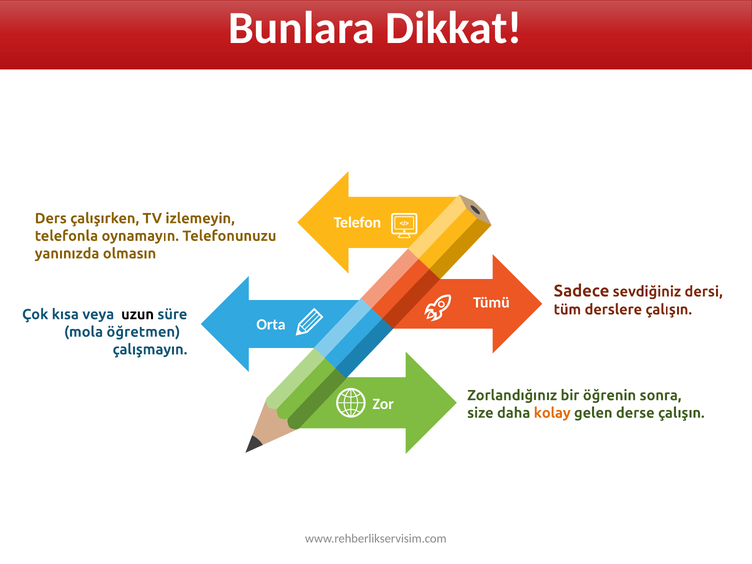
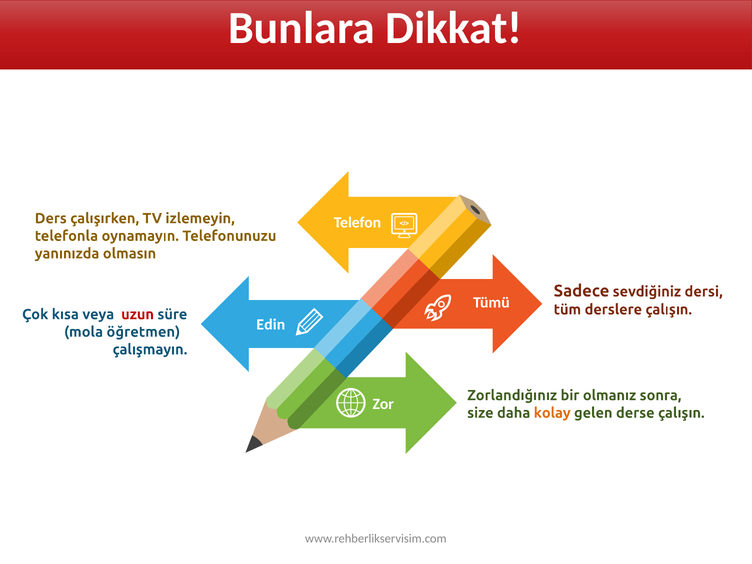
uzun colour: black -> red (138, 314)
Orta: Orta -> Edin (271, 325)
öğrenin: öğrenin -> olmanız (610, 395)
